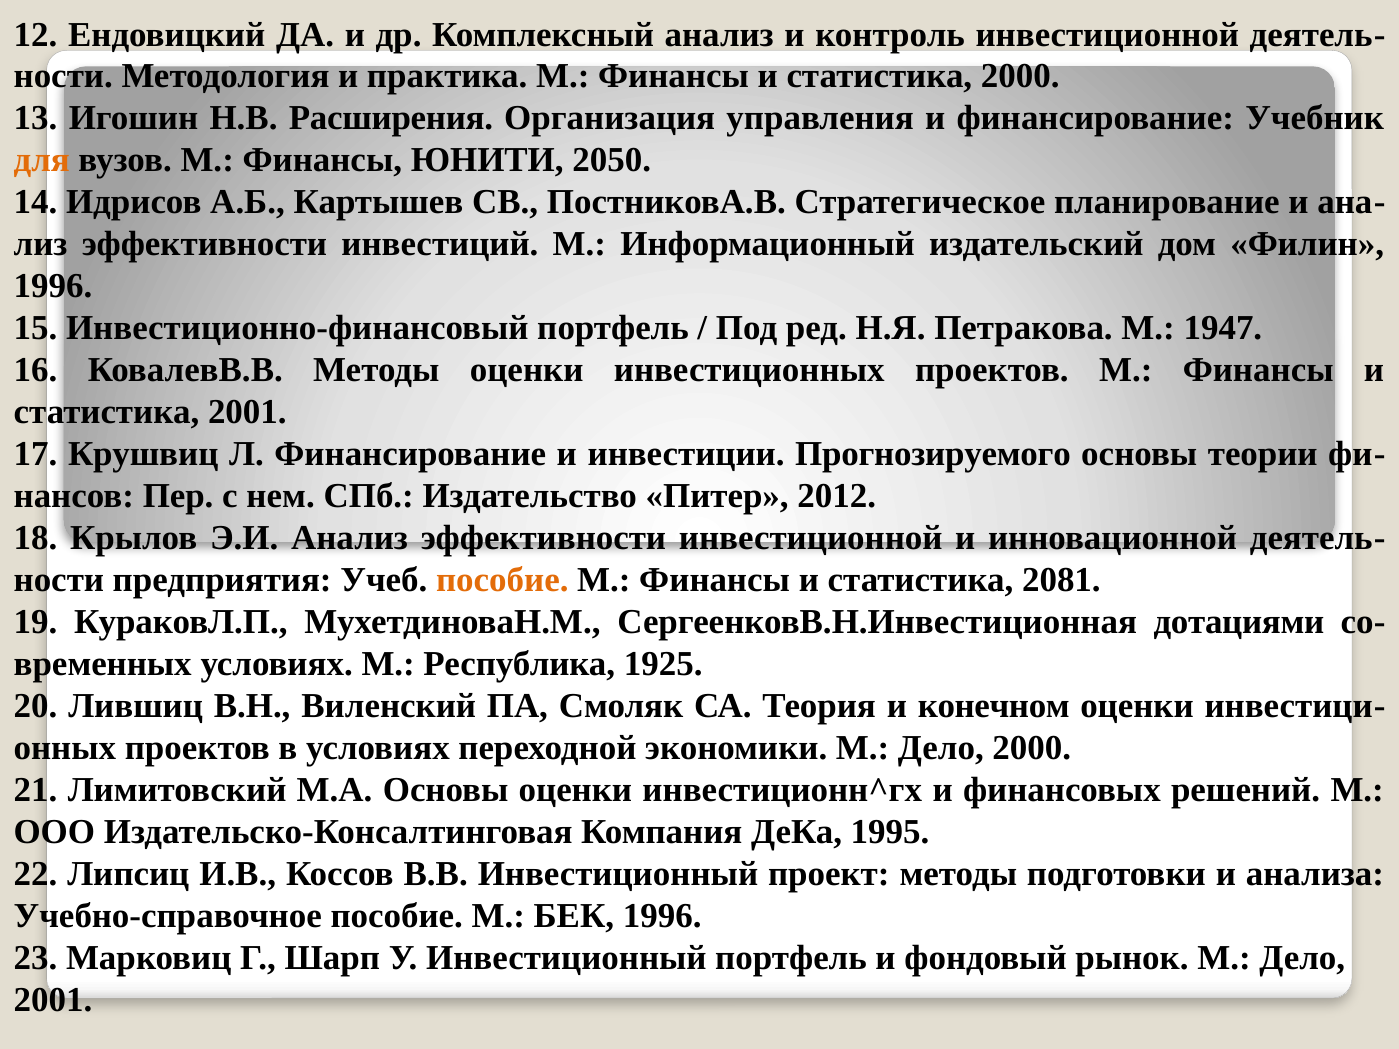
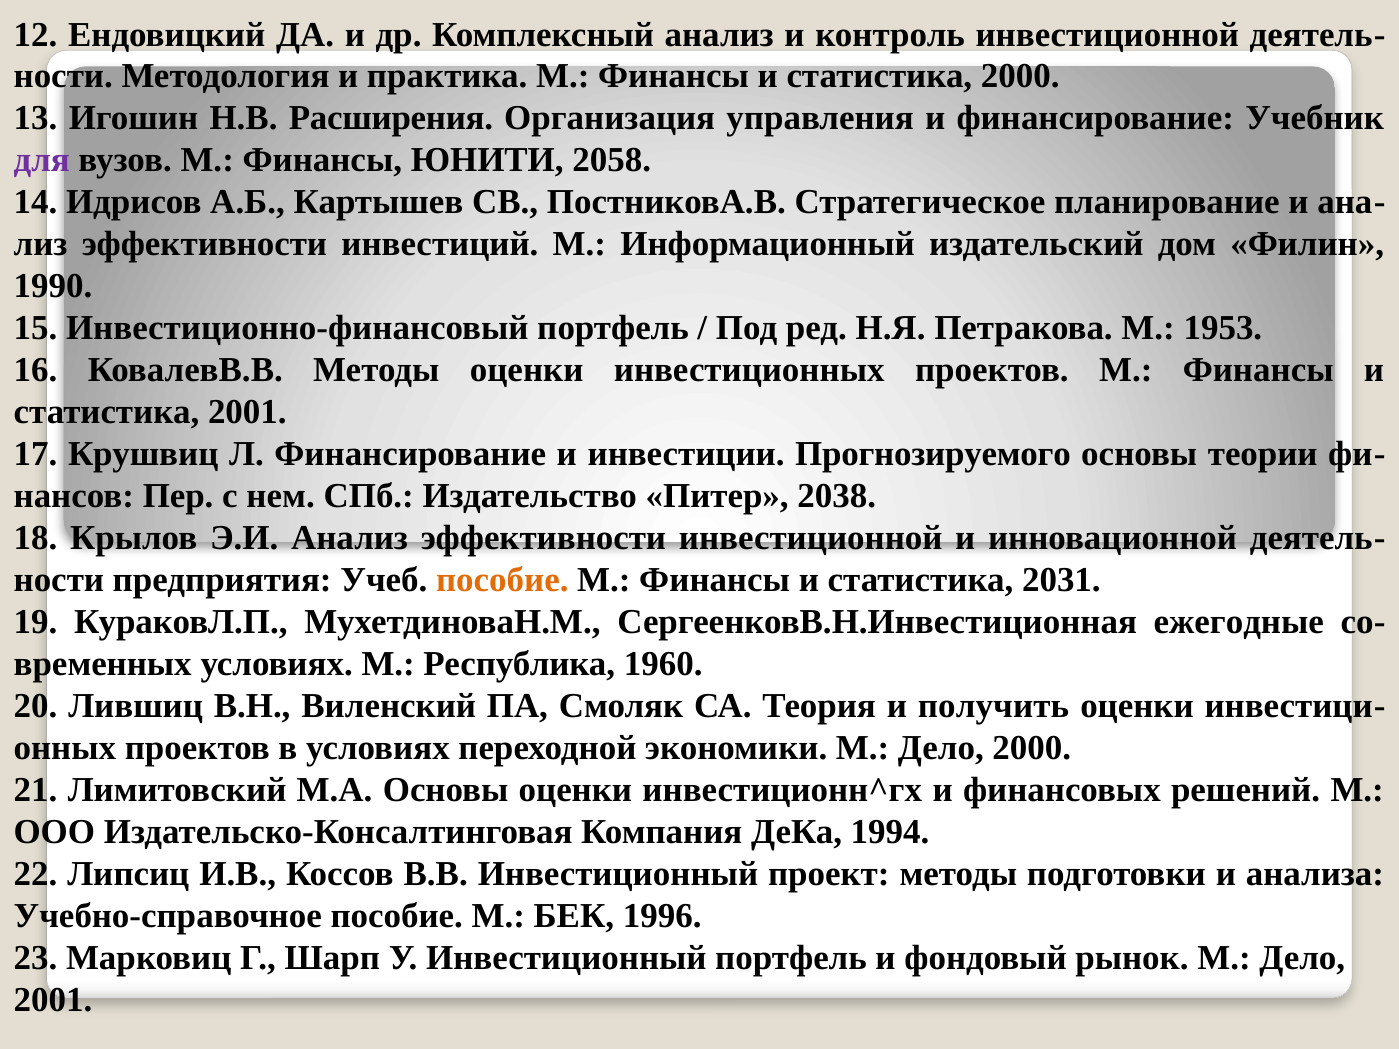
для colour: orange -> purple (42, 160)
2050: 2050 -> 2058 (612, 160)
1996: 1996 -> 1990 (53, 286)
1947: 1947 -> 1953 (1223, 328)
2012: 2012 -> 2038 (837, 496)
2081: 2081 -> 2031 (1061, 580)
дотациями: дотациями -> ежегодные (1239, 622)
1925: 1925 -> 1960 (663, 664)
конечном: конечном -> получить (993, 706)
1995: 1995 -> 1994 (890, 832)
